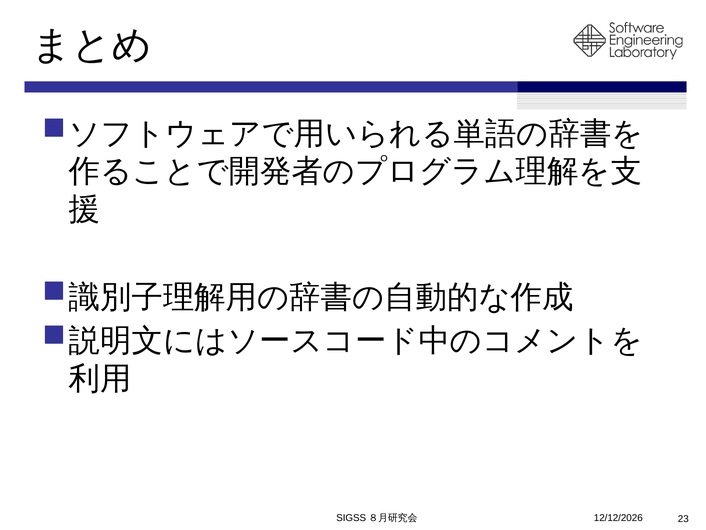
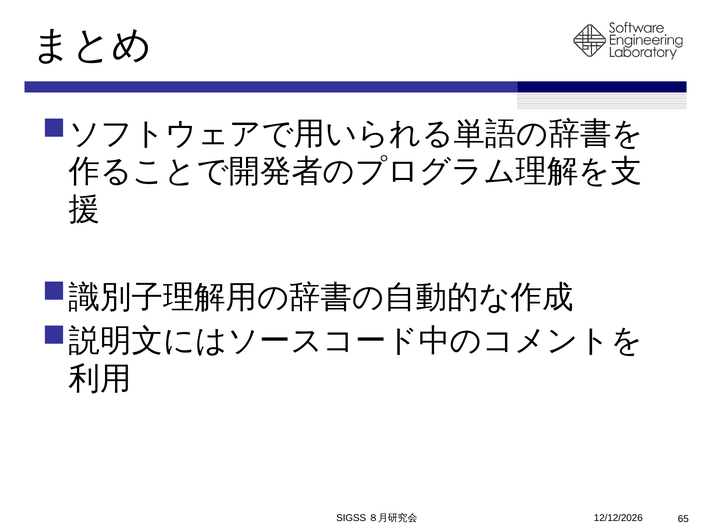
23: 23 -> 65 (683, 519)
